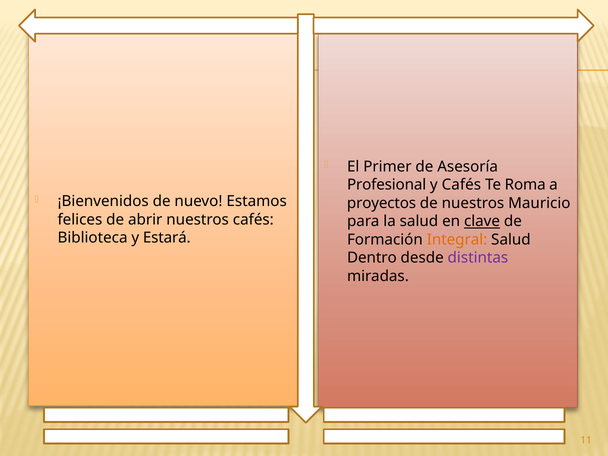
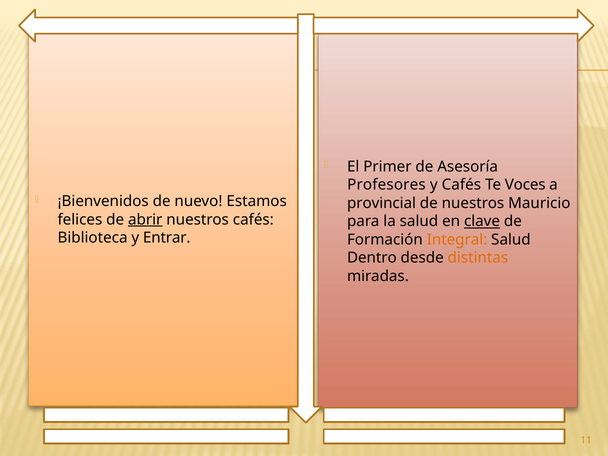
Profesional: Profesional -> Profesores (386, 185)
Roma: Roma -> Voces (525, 185)
proyectos: proyectos -> provincial (382, 203)
abrir underline: none -> present (145, 220)
Estará: Estará -> Entrar (167, 238)
distintas colour: purple -> orange (478, 258)
